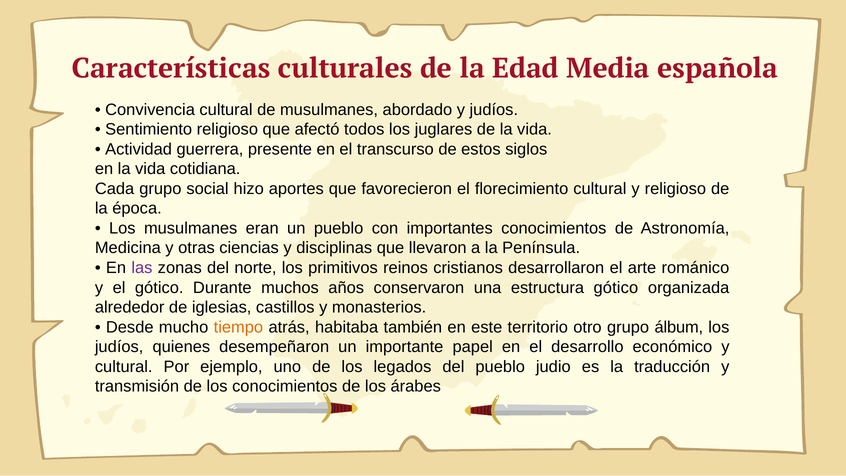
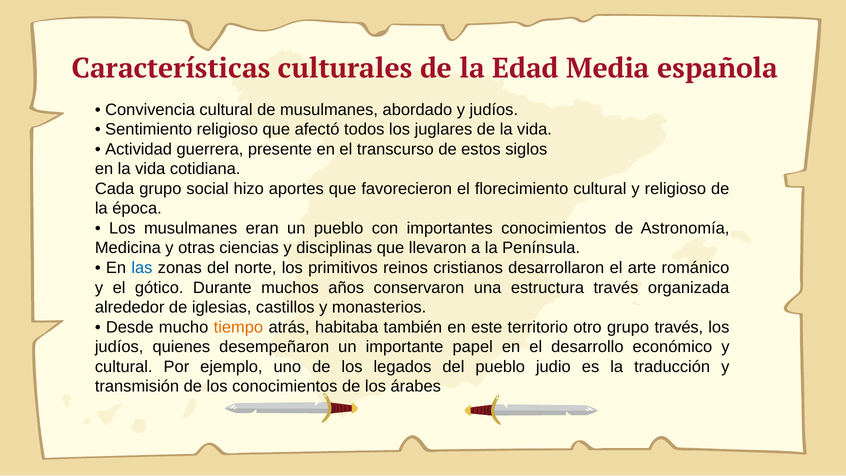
las colour: purple -> blue (142, 268)
estructura gótico: gótico -> través (616, 288)
grupo álbum: álbum -> través (679, 327)
